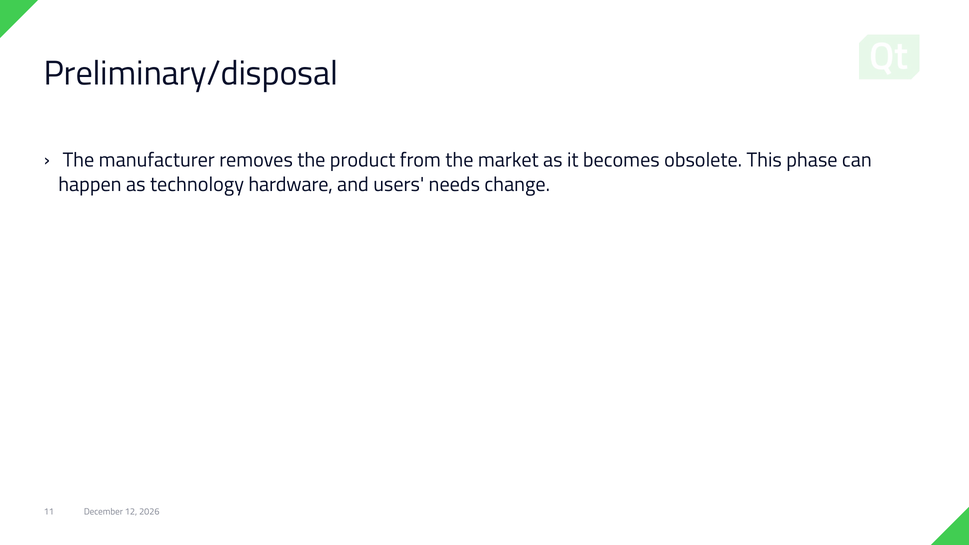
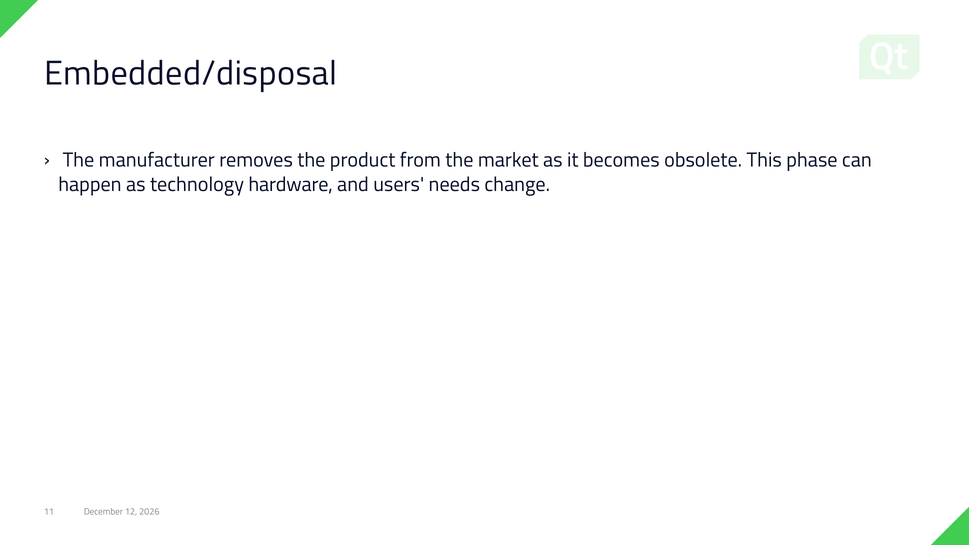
Preliminary/disposal: Preliminary/disposal -> Embedded/disposal (191, 73)
